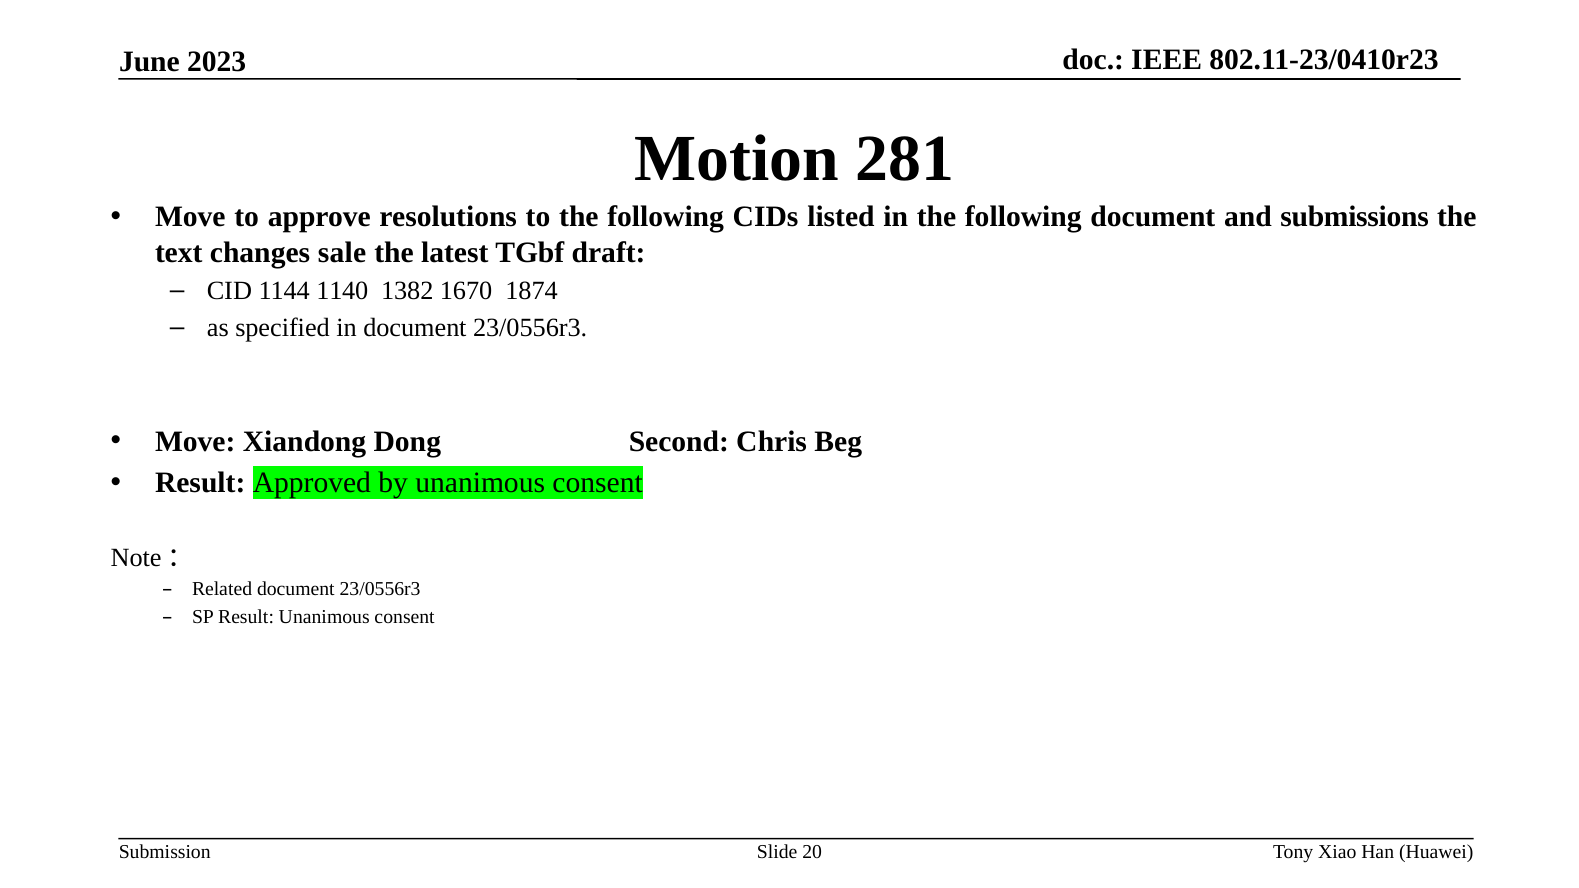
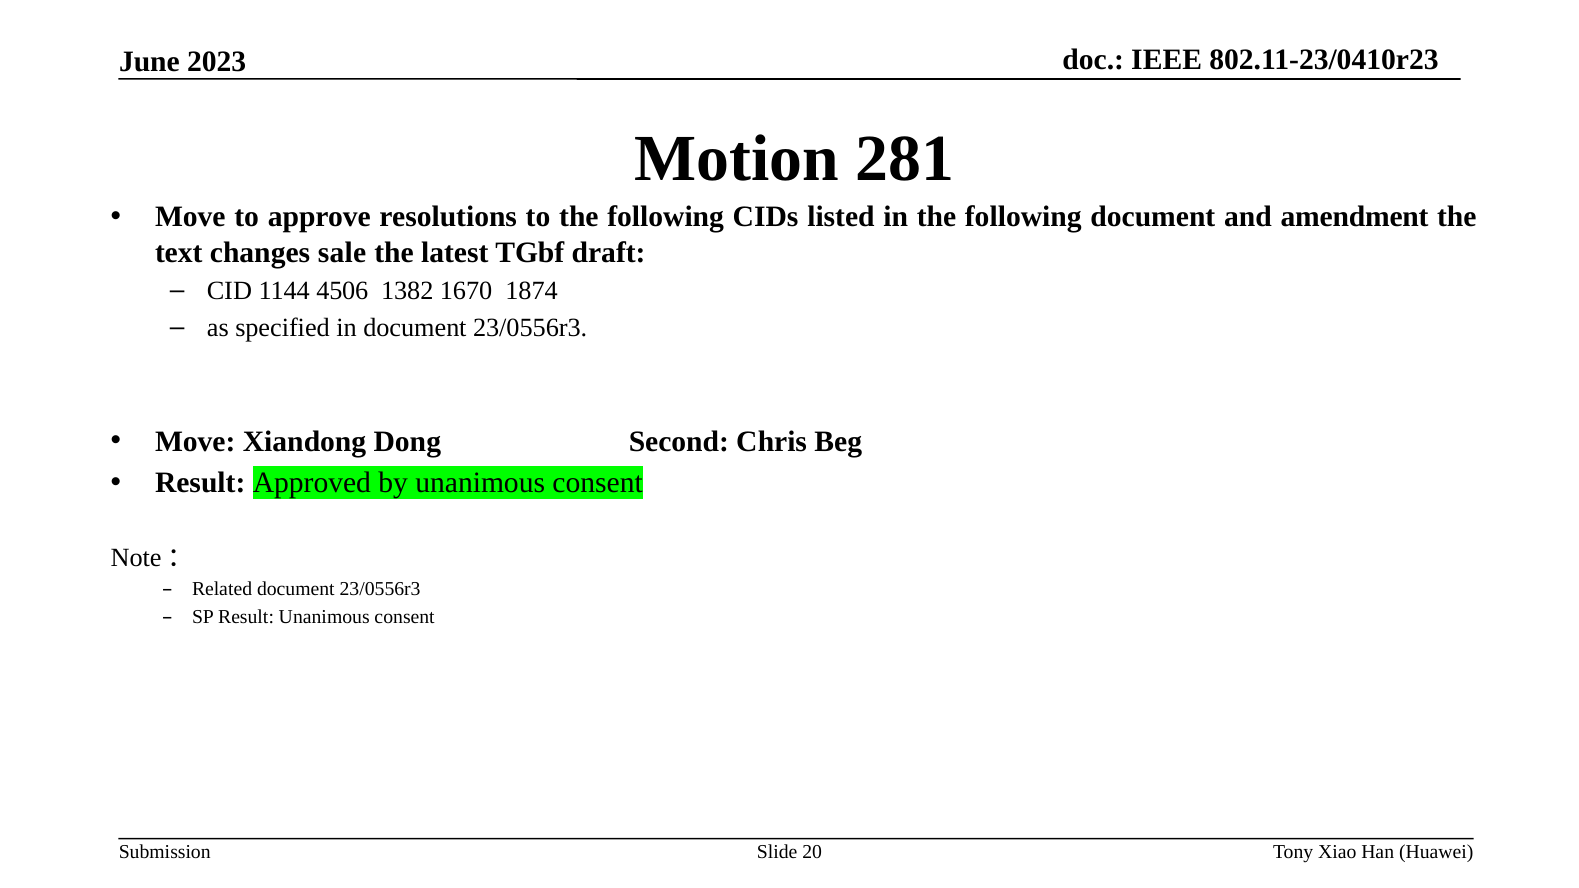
submissions: submissions -> amendment (1355, 217)
1140: 1140 -> 4506 (342, 291)
